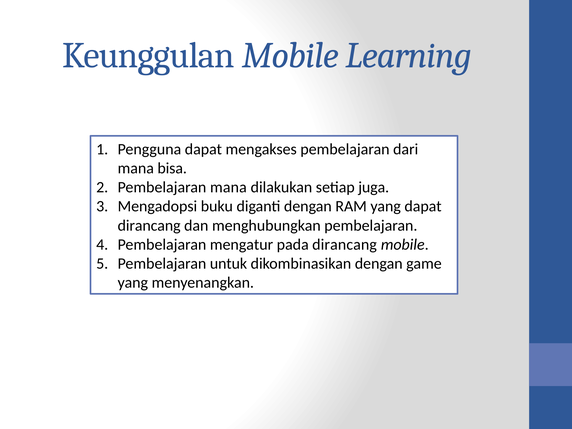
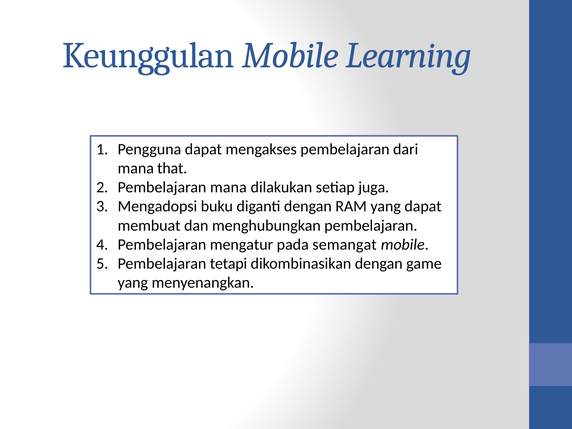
bisa: bisa -> that (172, 168)
dirancang: dirancang -> membuat (149, 225)
pada dirancang: dirancang -> semangat (345, 245)
untuk: untuk -> tetapi (229, 264)
